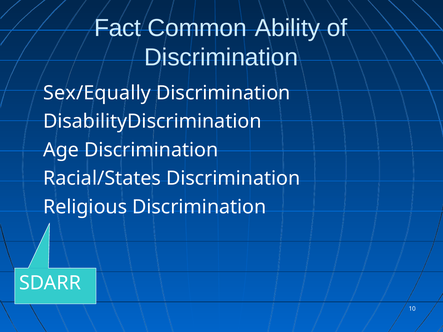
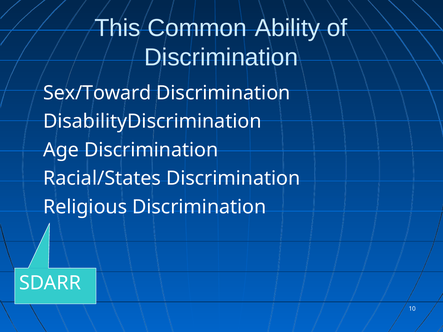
Fact: Fact -> This (118, 28)
Sex/Equally: Sex/Equally -> Sex/Toward (97, 93)
